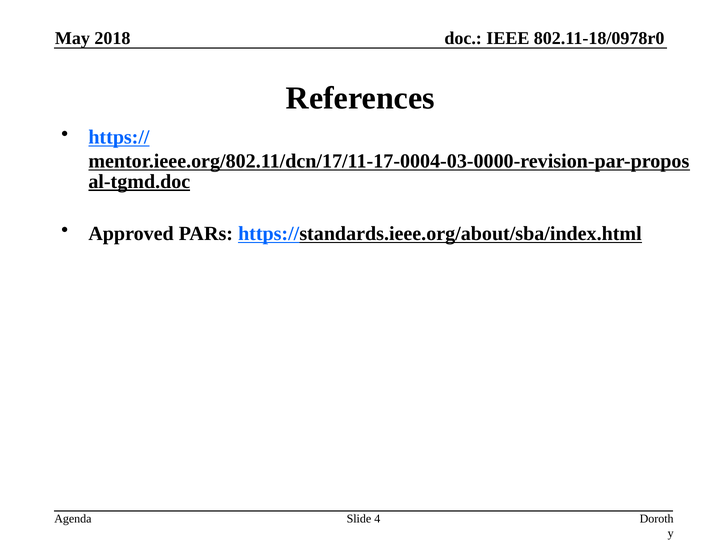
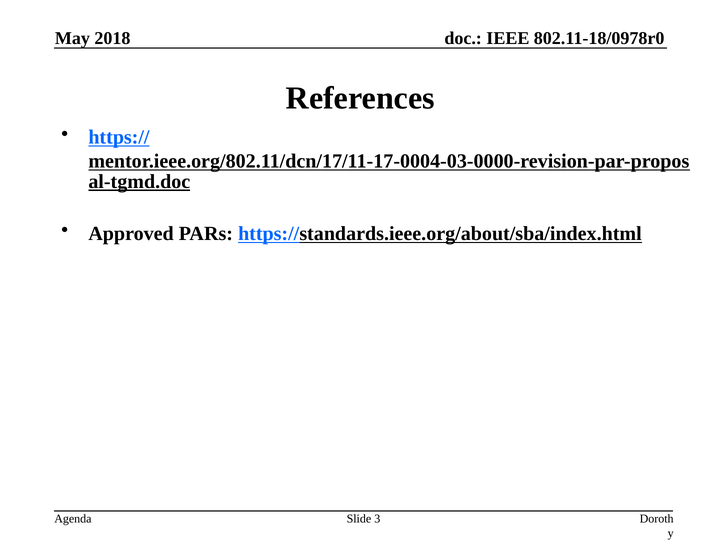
4: 4 -> 3 (377, 519)
